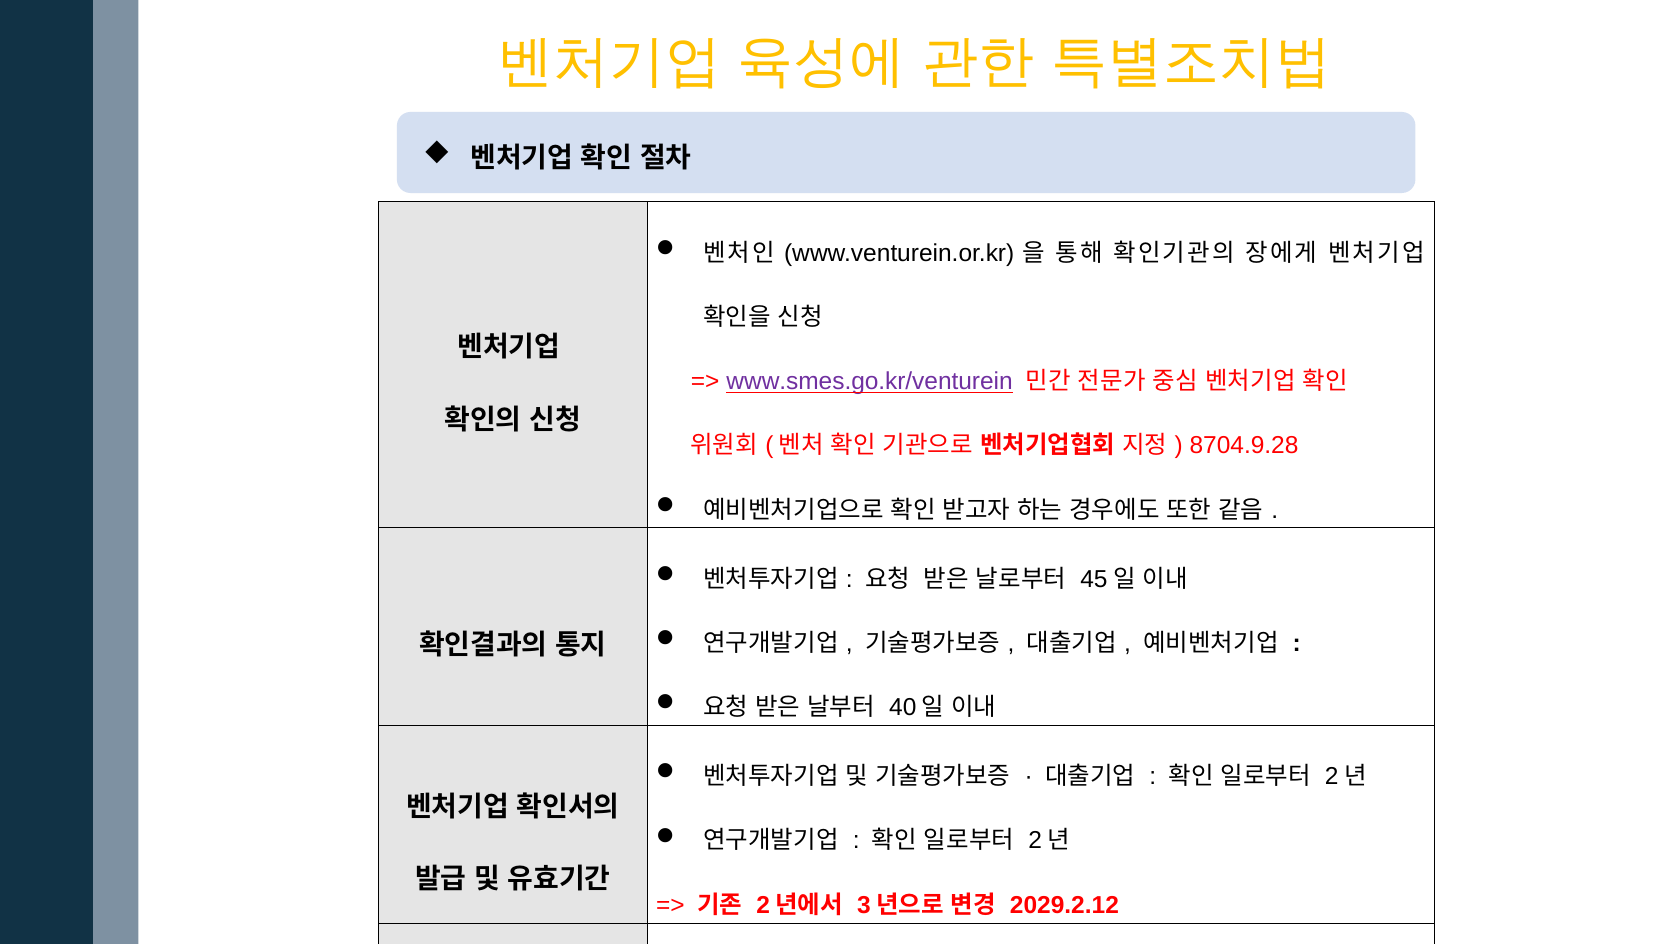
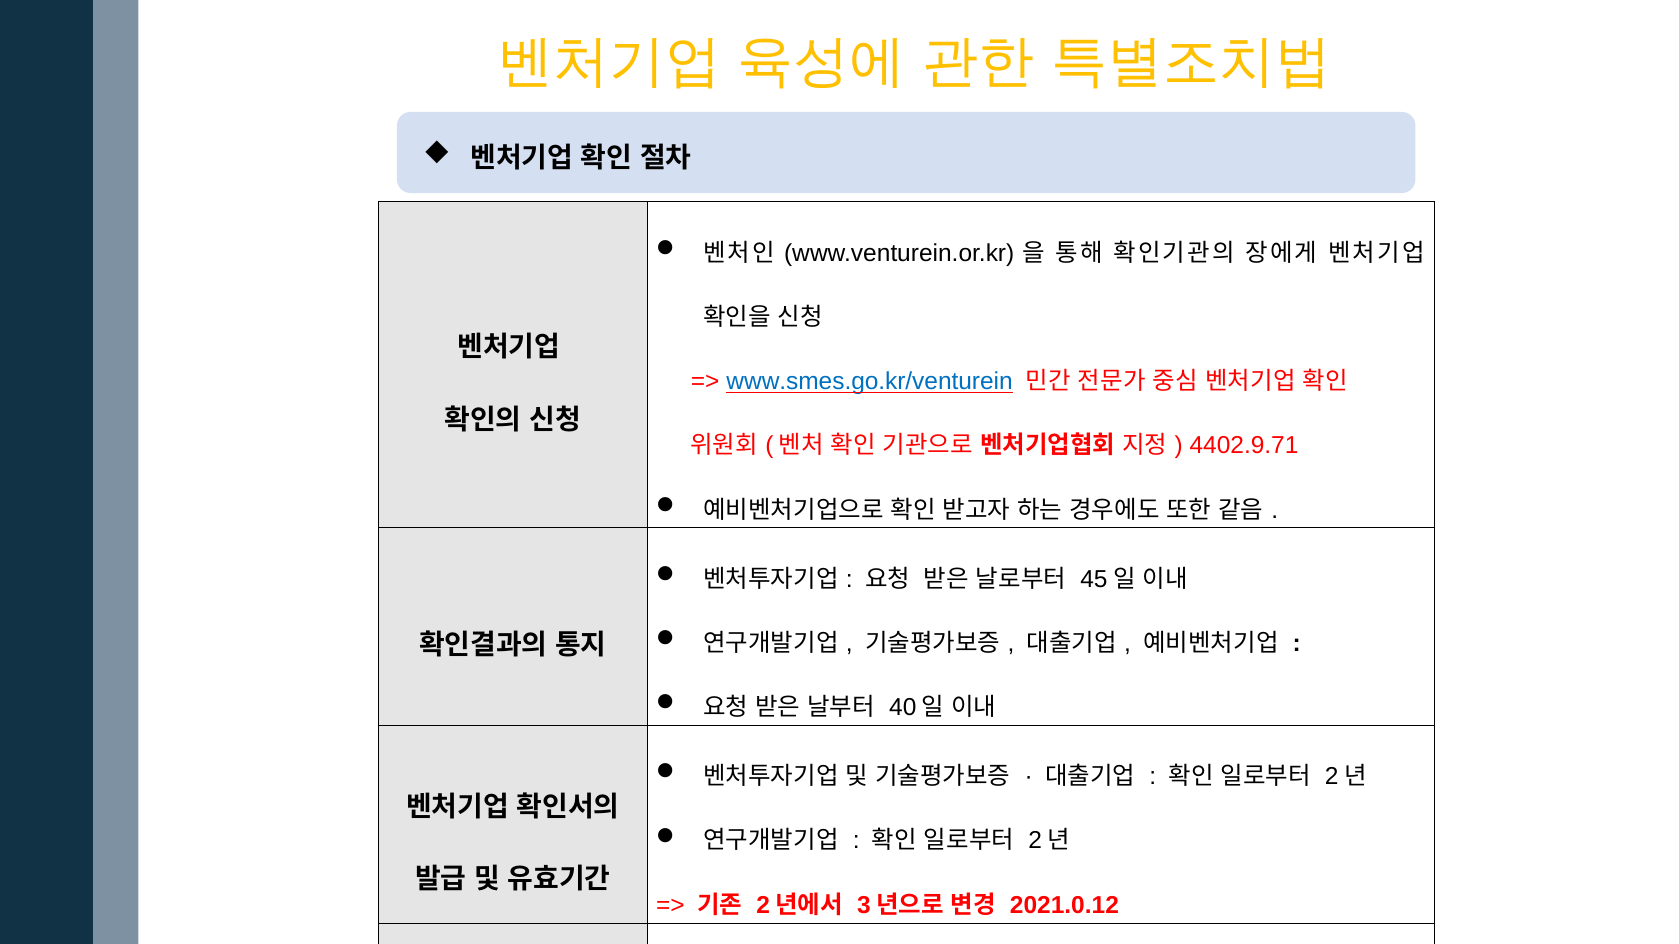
www.smes.go.kr/venturein colour: purple -> blue (870, 382)
8704.9.28: 8704.9.28 -> 4402.9.71 (1244, 446)
2029.2.12: 2029.2.12 -> 2021.0.12 (1064, 906)
